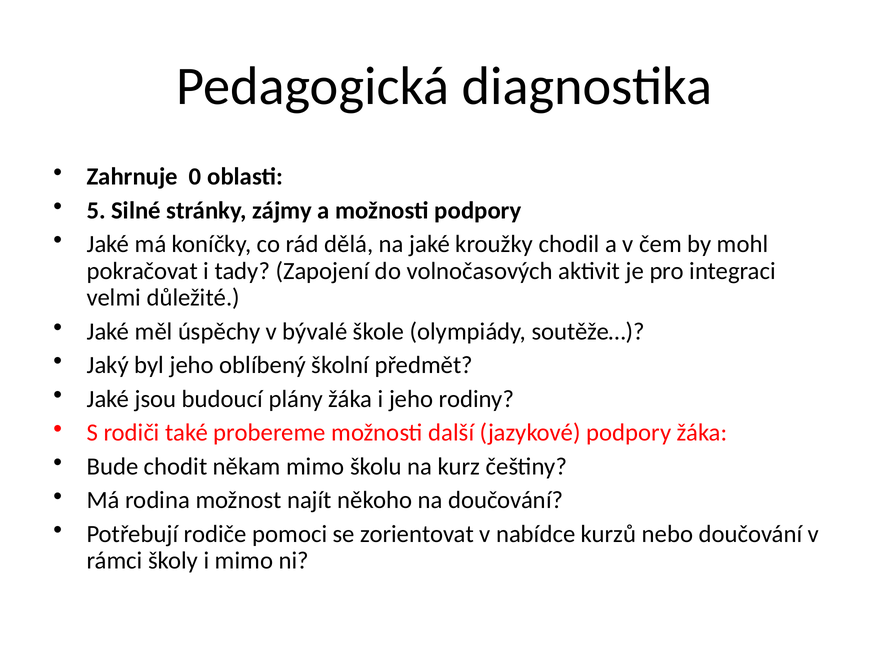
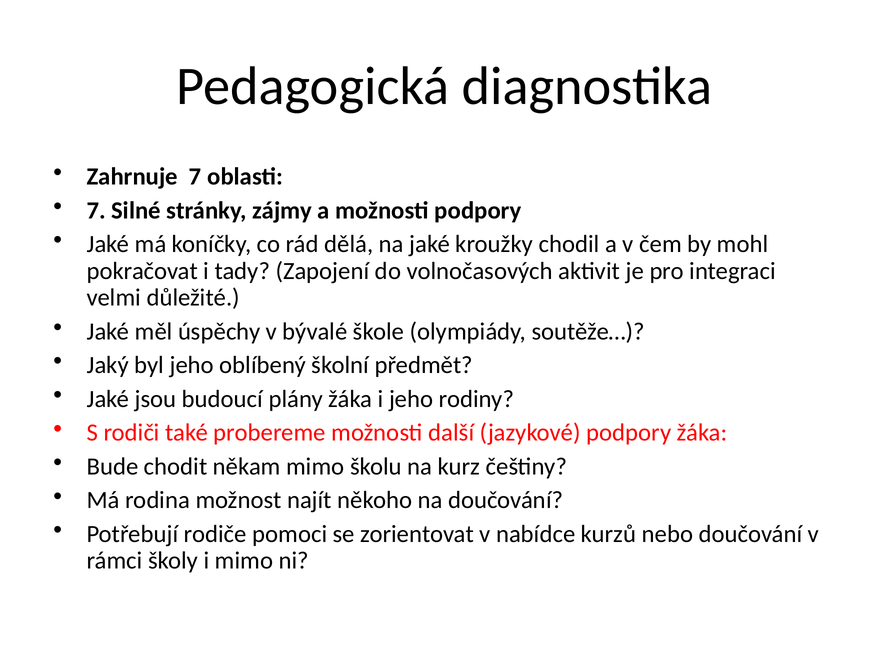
Zahrnuje 0: 0 -> 7 (195, 177)
5: 5 -> 7 (96, 210)
